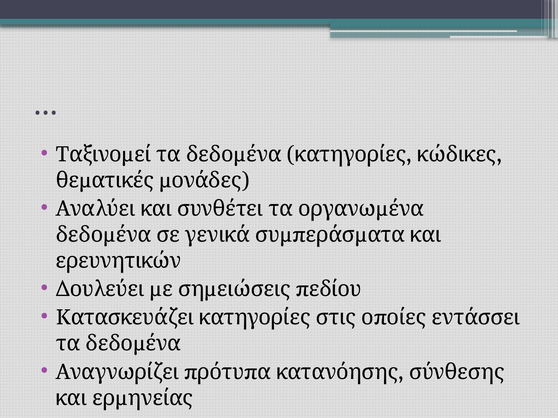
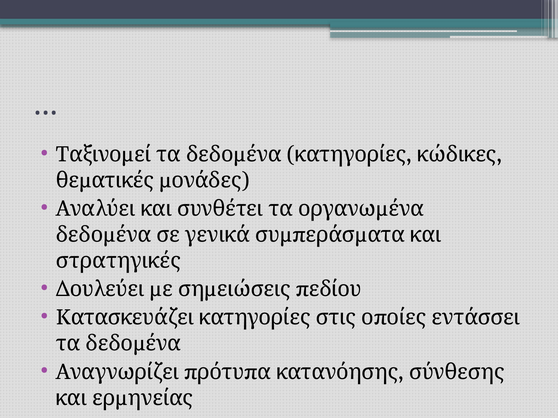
ερευνητικών: ερευνητικών -> στρατηγικές (118, 261)
